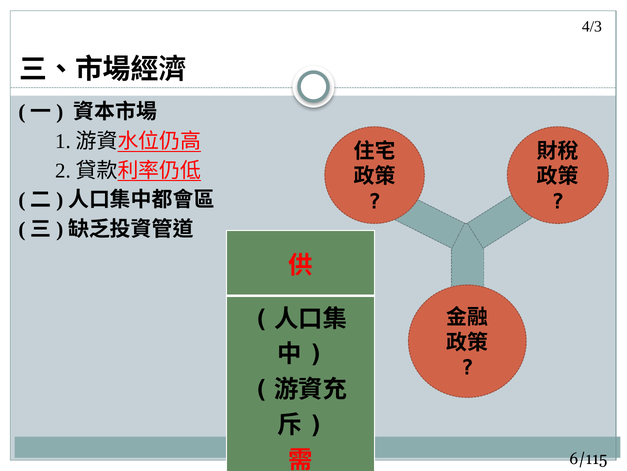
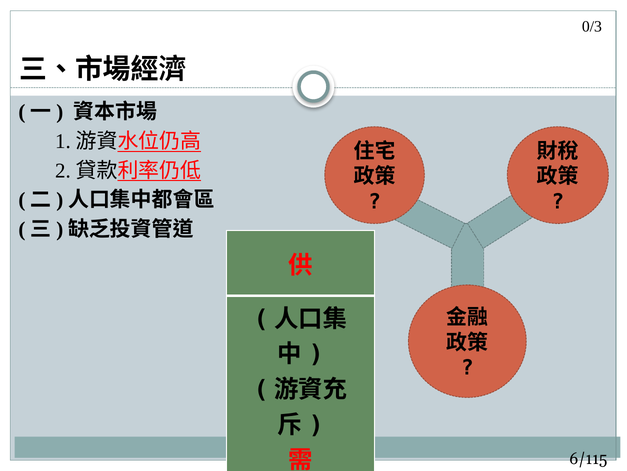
4/3: 4/3 -> 0/3 (592, 26)
